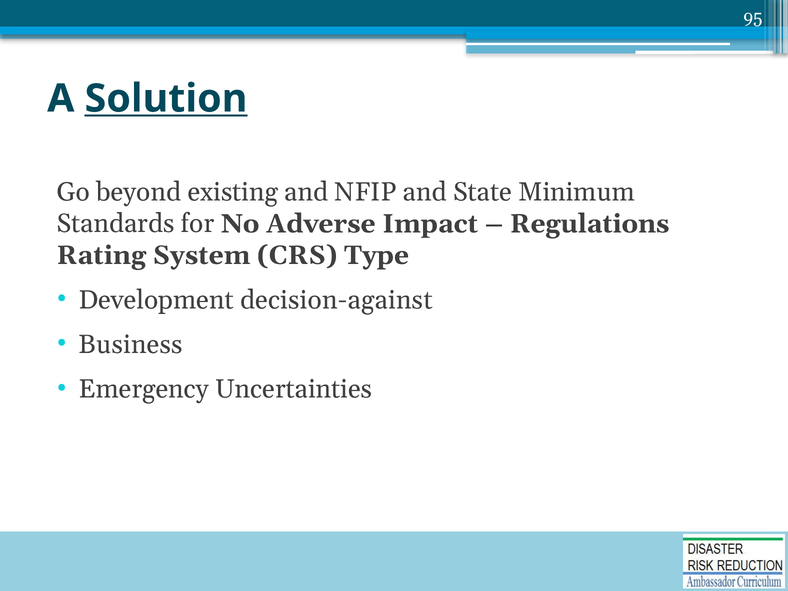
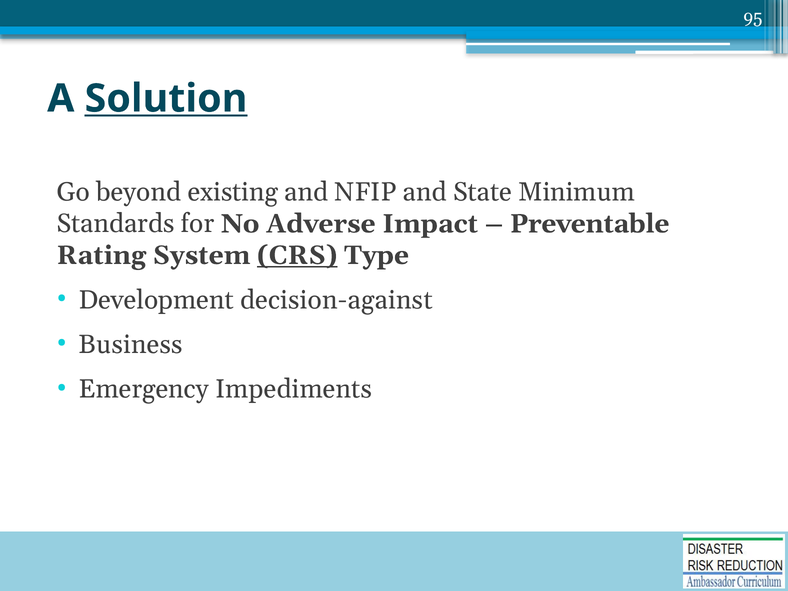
Regulations: Regulations -> Preventable (590, 224)
CRS underline: none -> present (297, 255)
Uncertainties: Uncertainties -> Impediments (294, 389)
